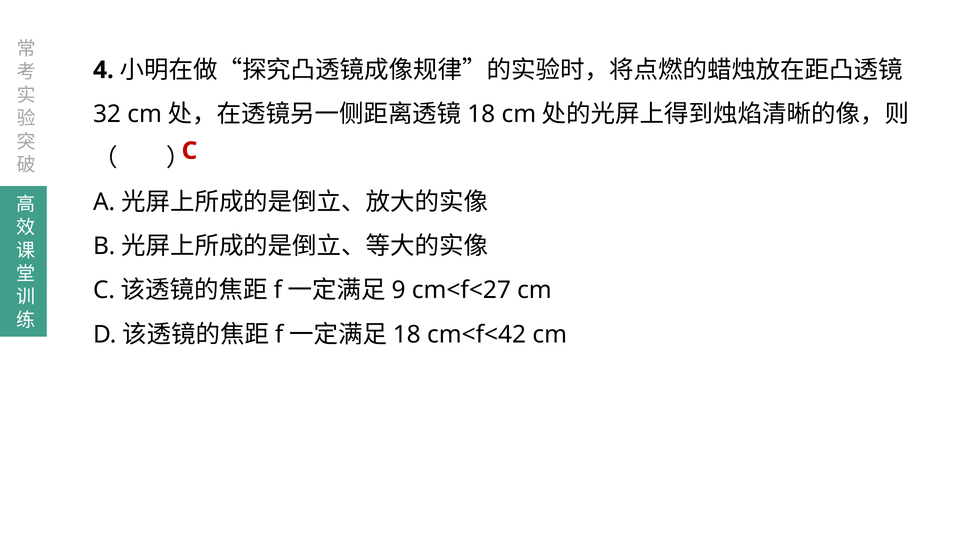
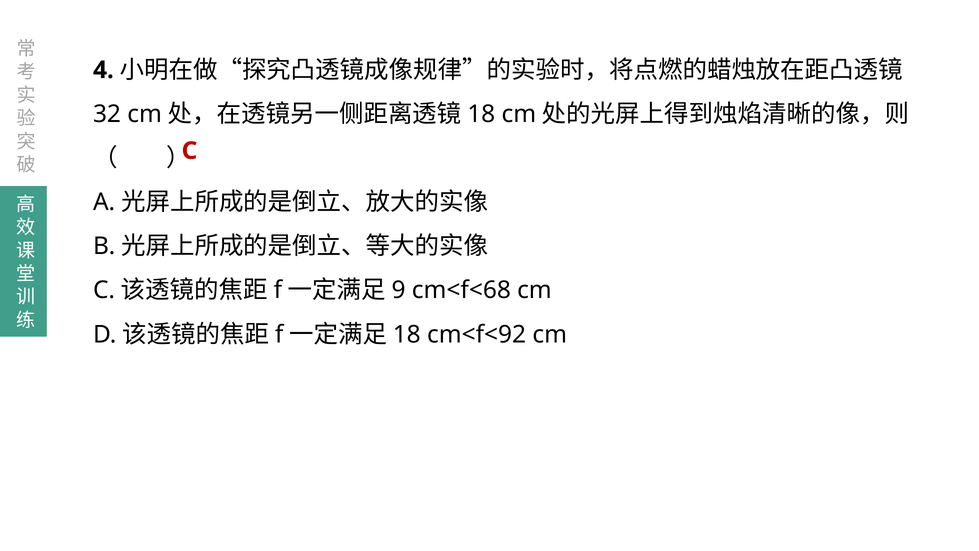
cm<f<27: cm<f<27 -> cm<f<68 (461, 290)
cm<f<42: cm<f<42 -> cm<f<92 (477, 334)
